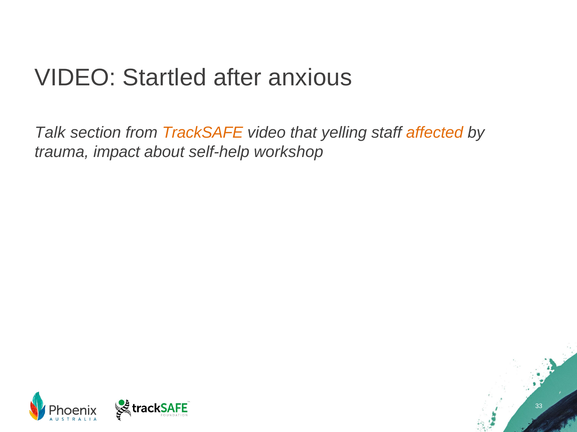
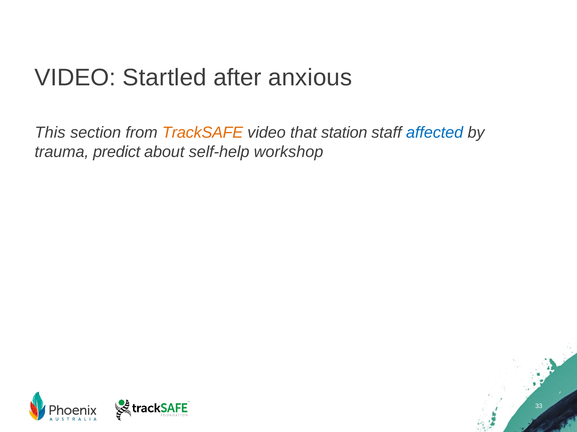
Talk: Talk -> This (50, 133)
yelling: yelling -> station (344, 133)
affected colour: orange -> blue (435, 133)
impact: impact -> predict (117, 152)
